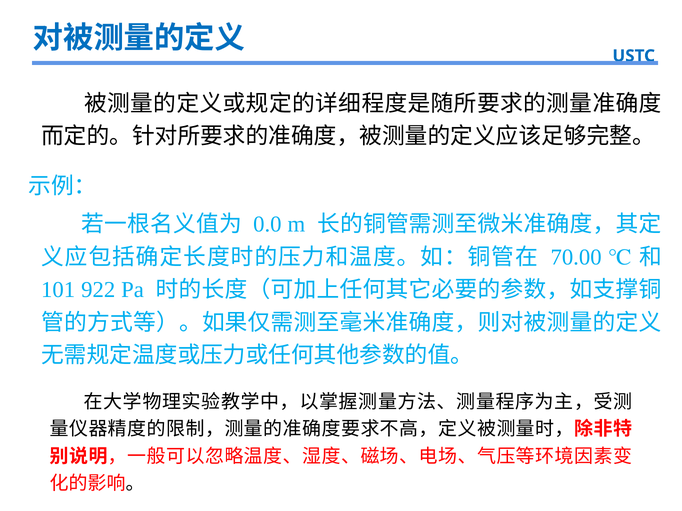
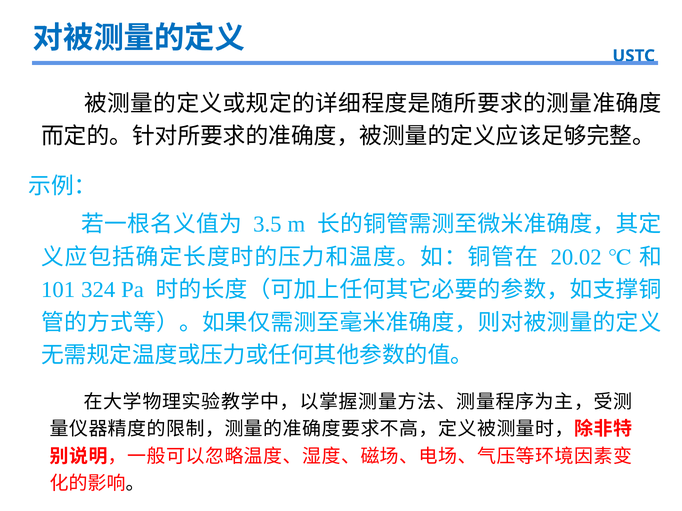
0.0: 0.0 -> 3.5 (267, 225)
70.00: 70.00 -> 20.02 (576, 257)
922: 922 -> 324 (98, 290)
